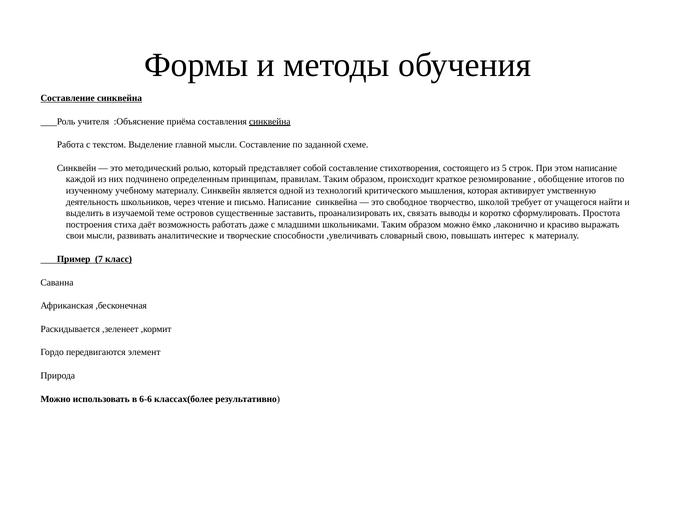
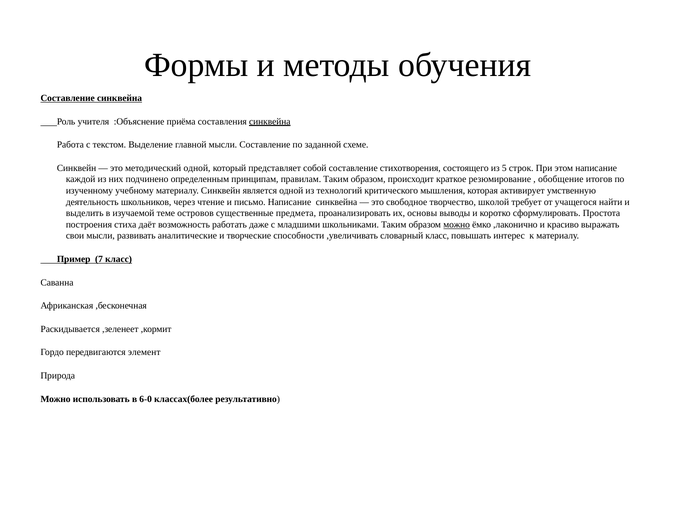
методический ролью: ролью -> одной (197, 168)
заставить: заставить -> предмета (296, 213)
связать: связать -> основы (422, 213)
можно underline: none -> present (457, 225)
словарный свою: свою -> класс (437, 236)
6-6: 6-6 -> 6-0 (146, 399)
